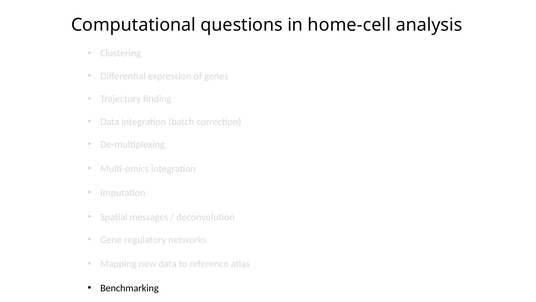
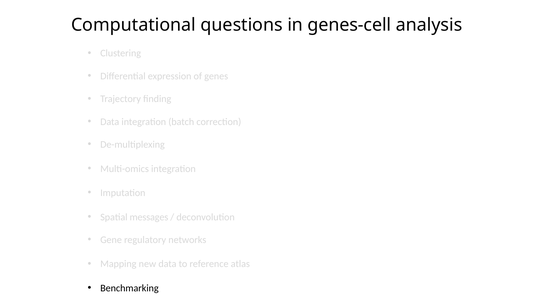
home-cell: home-cell -> genes-cell (349, 25)
